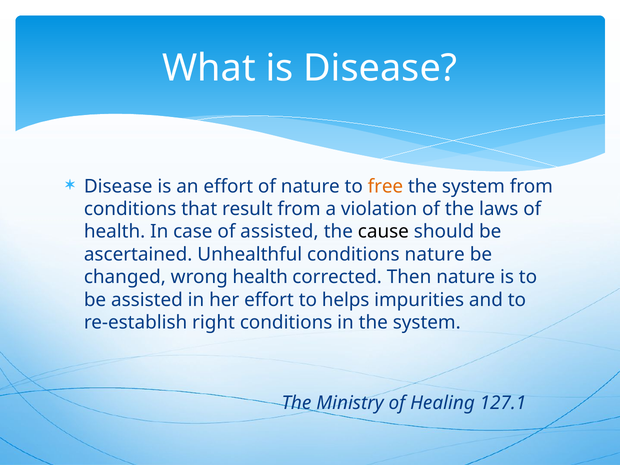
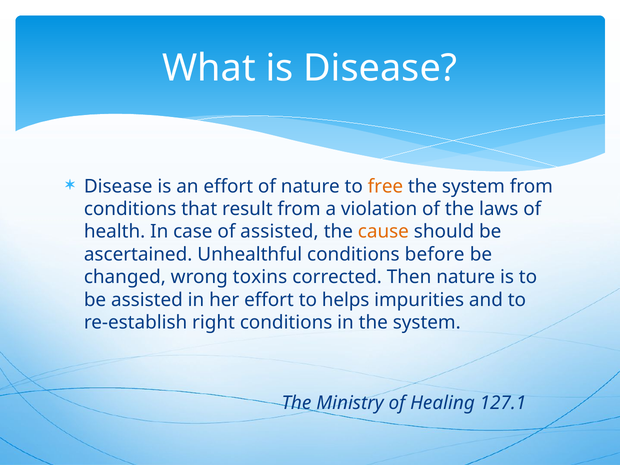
cause colour: black -> orange (383, 232)
conditions nature: nature -> before (435, 254)
wrong health: health -> toxins (260, 277)
